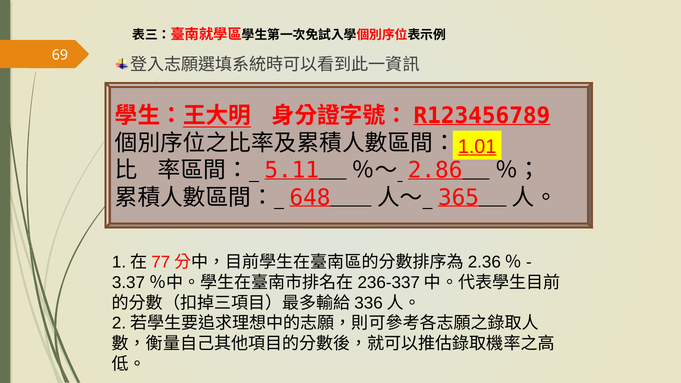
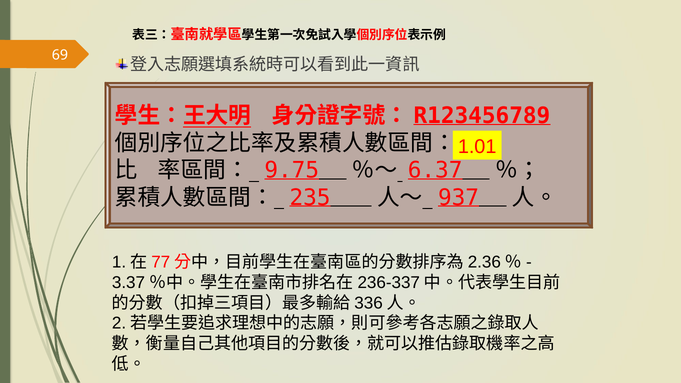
1.01 underline: present -> none (477, 147)
5.11: 5.11 -> 9.75 (292, 171)
2.86: 2.86 -> 6.37 (435, 171)
648: 648 -> 235 (310, 198)
365: 365 -> 937 (459, 198)
